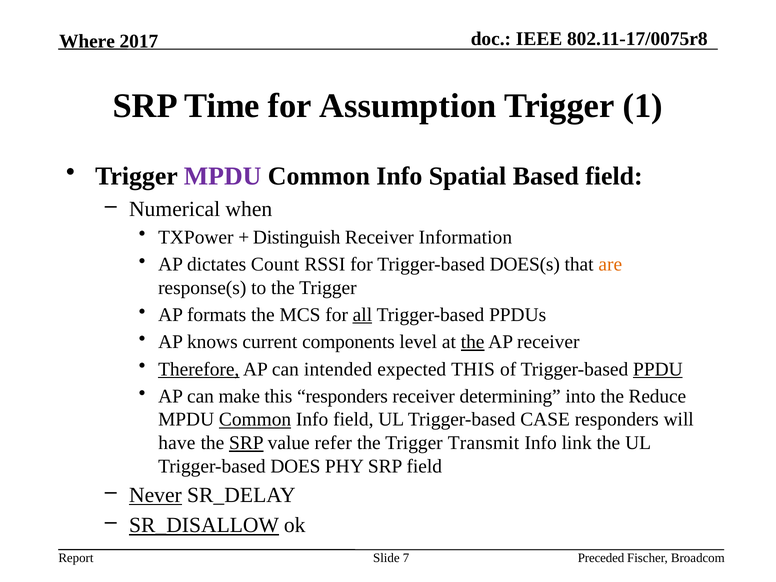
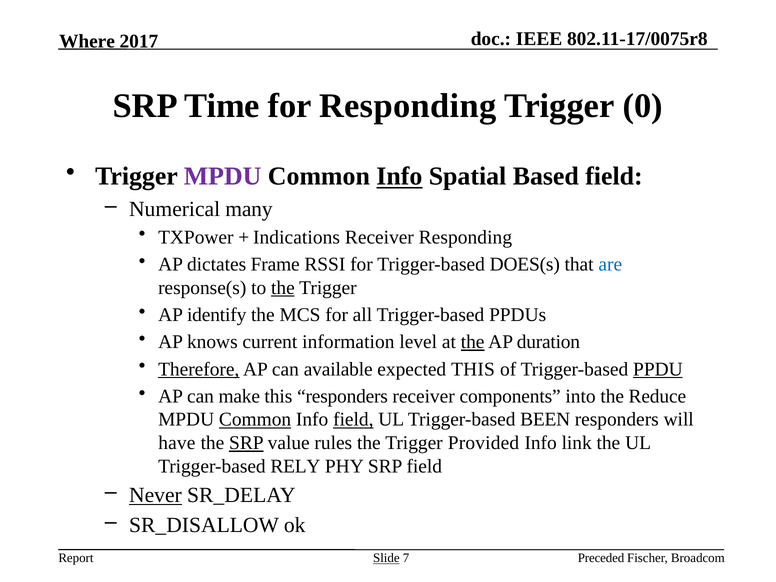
for Assumption: Assumption -> Responding (408, 106)
1: 1 -> 0 (643, 106)
Info underline: none -> present (399, 176)
when: when -> many (249, 209)
Distinguish: Distinguish -> Indications (297, 237)
Receiver Information: Information -> Responding (465, 237)
Count: Count -> Frame (275, 264)
are colour: orange -> blue (610, 264)
the underline: none -> present (283, 288)
formats: formats -> identify (217, 315)
all underline: present -> none (362, 315)
components: components -> information (348, 342)
AP receiver: receiver -> duration (548, 342)
intended: intended -> available (338, 369)
determining: determining -> components (510, 396)
field underline: none -> present (353, 420)
CASE: CASE -> BEEN (545, 420)
refer: refer -> rules (333, 443)
Transmit: Transmit -> Provided (483, 443)
DOES: DOES -> RELY (295, 466)
SR_DISALLOW underline: present -> none (204, 525)
Slide underline: none -> present (386, 558)
